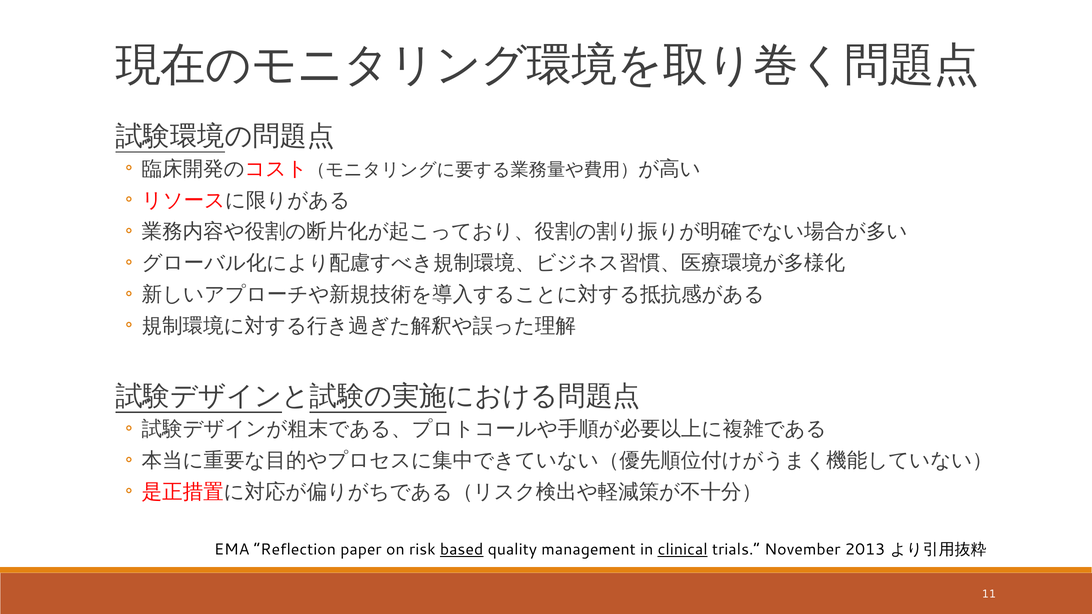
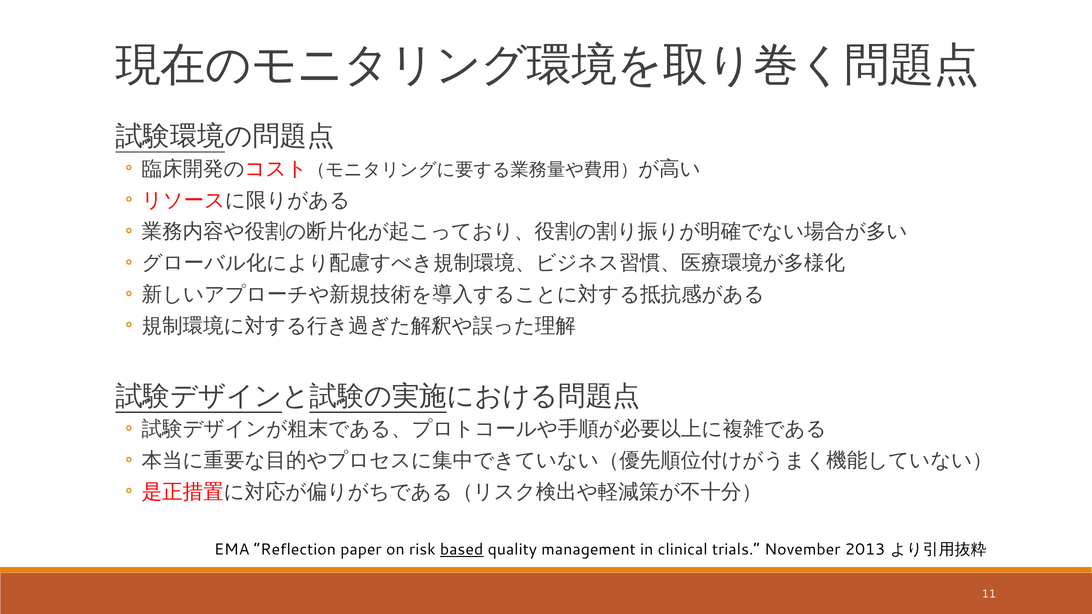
clinical underline: present -> none (683, 550)
